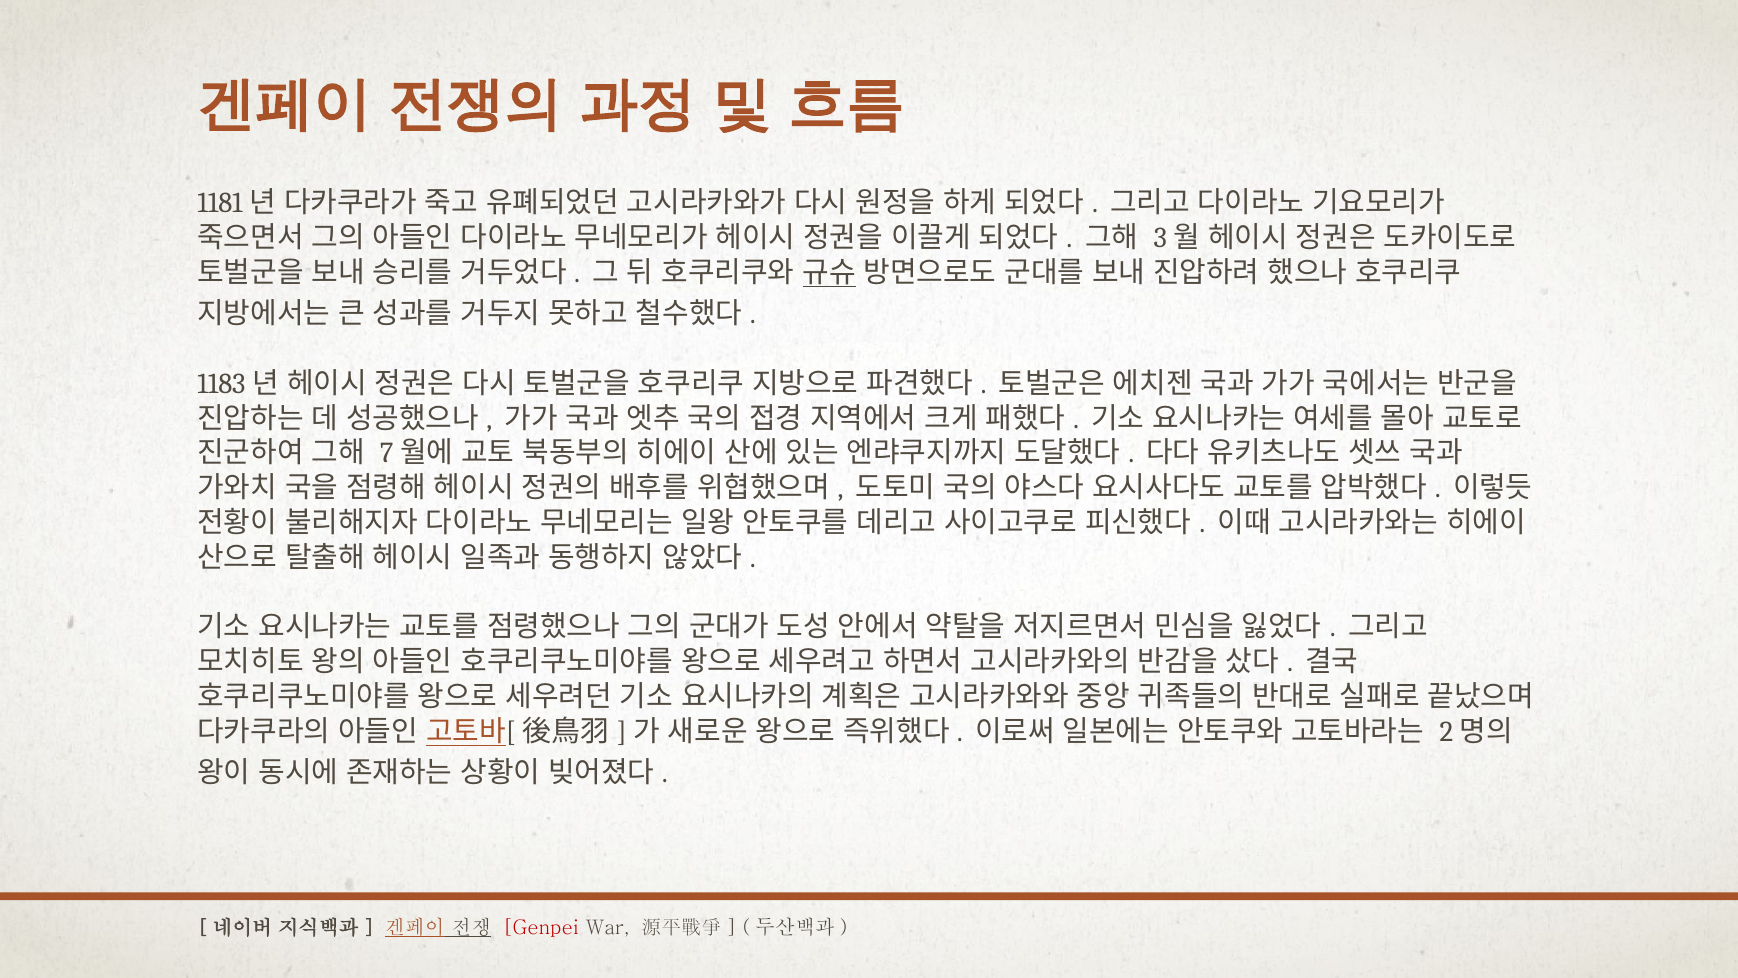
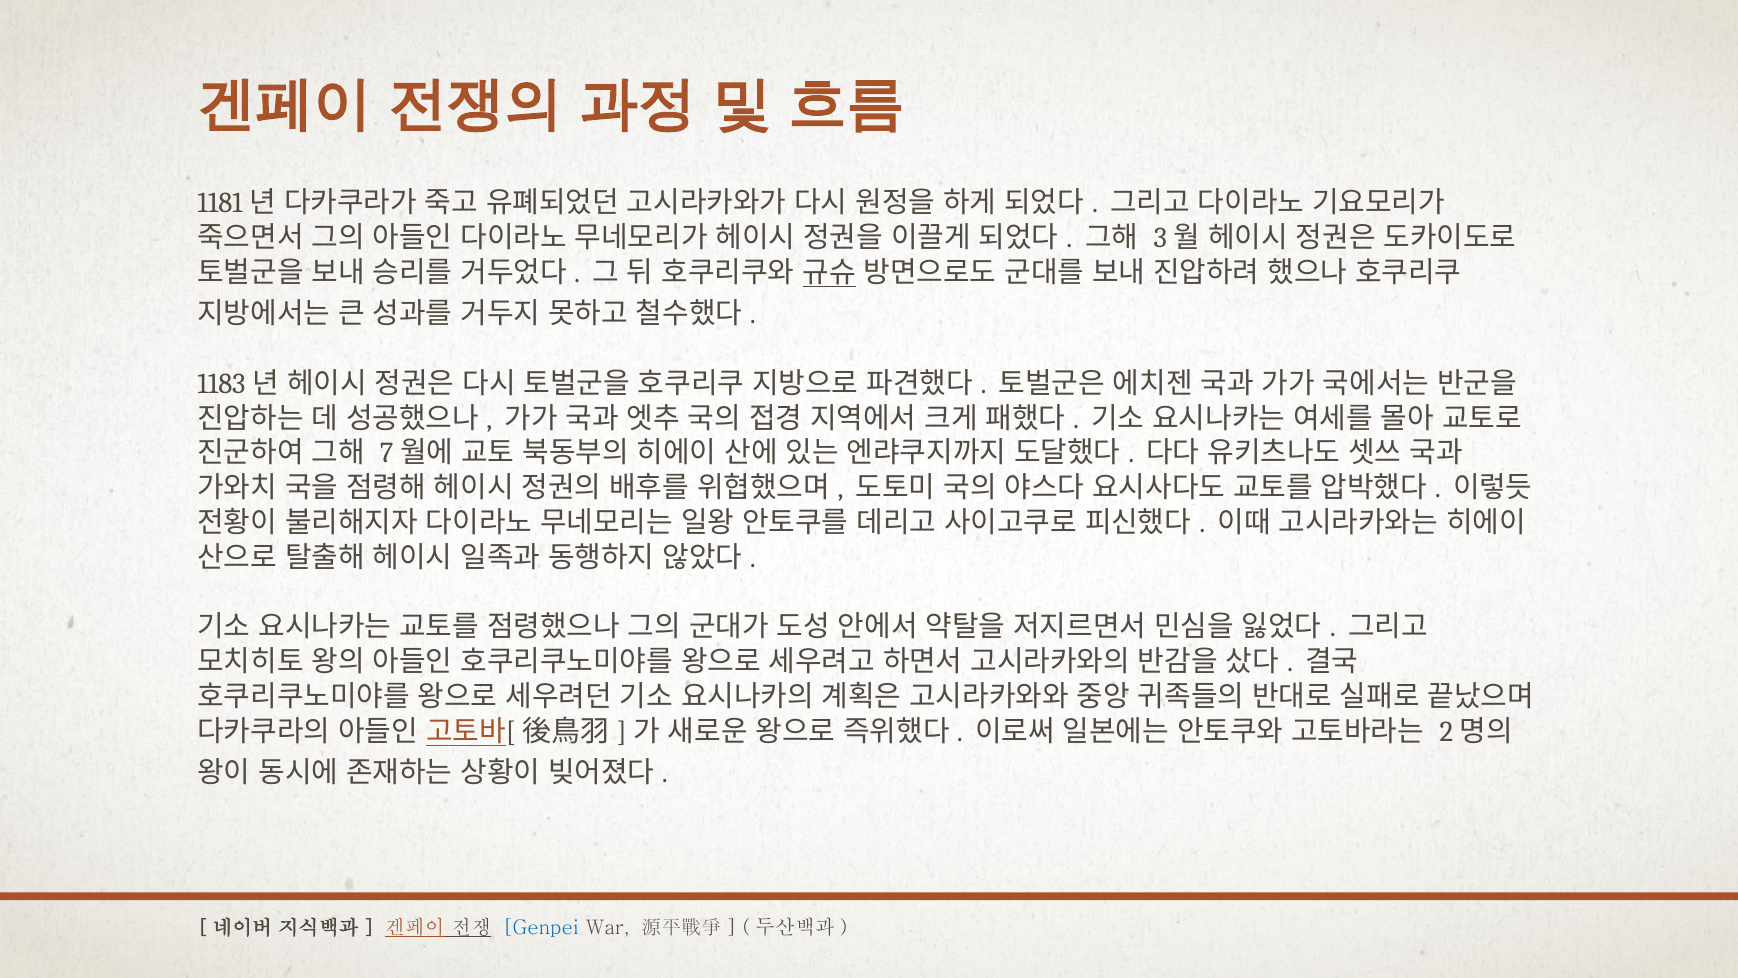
Genpei colour: red -> blue (541, 927)
